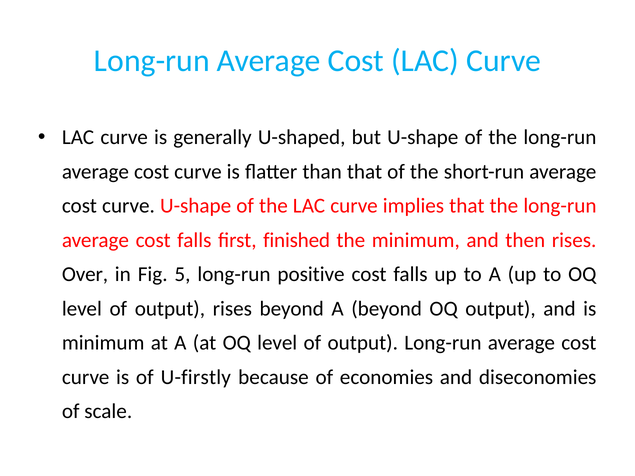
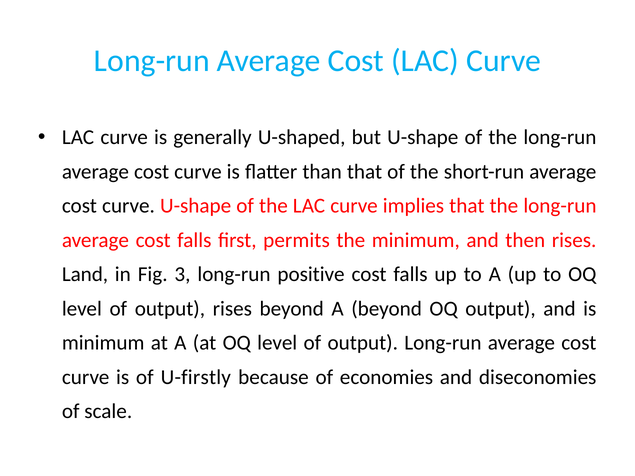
finished: finished -> permits (296, 240)
Over: Over -> Land (85, 274)
5: 5 -> 3 (182, 274)
